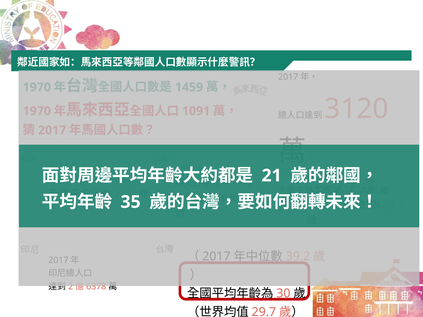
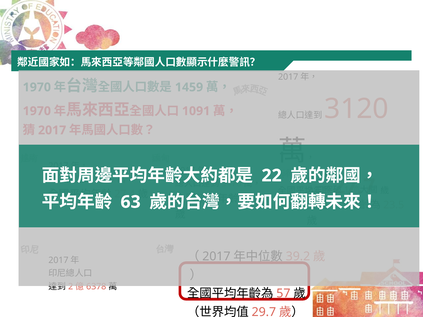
21: 21 -> 22 (272, 176)
35: 35 -> 63 (131, 202)
30: 30 -> 57 (283, 294)
